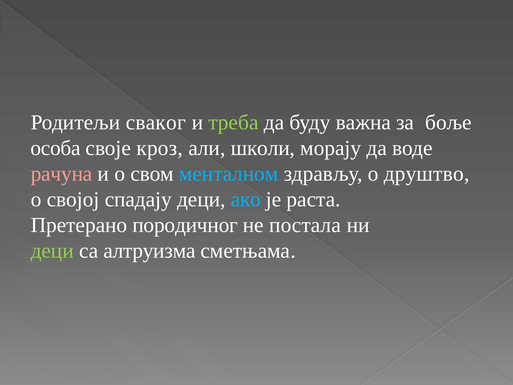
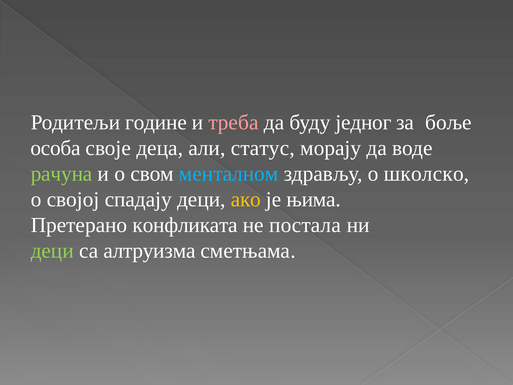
сваког: сваког -> године (156, 122)
треба colour: light green -> pink (234, 122)
важна: важна -> једног (363, 122)
кроз: кроз -> деца (160, 148)
школи: школи -> статус (263, 148)
рачуна colour: pink -> light green (62, 174)
друштво: друштво -> школско (427, 174)
ако colour: light blue -> yellow (246, 199)
раста: раста -> њима (314, 199)
породичног: породичног -> конфликата (185, 225)
